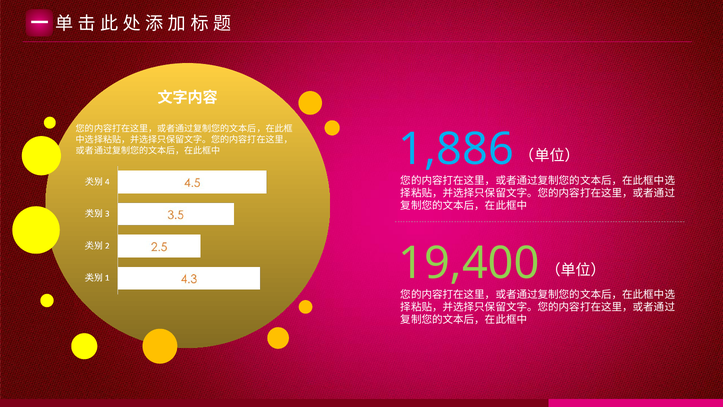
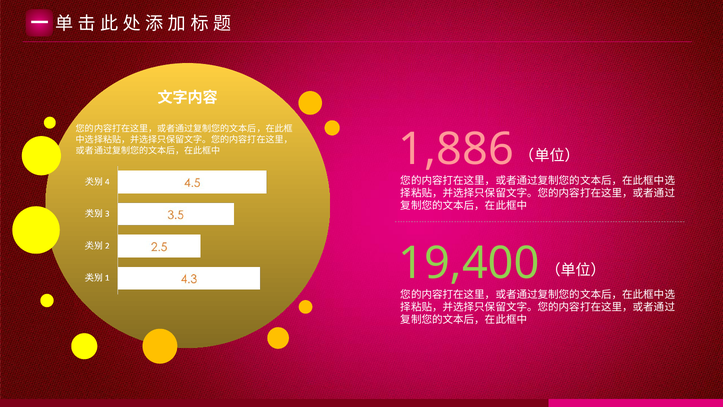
1,886 colour: light blue -> pink (456, 149)
